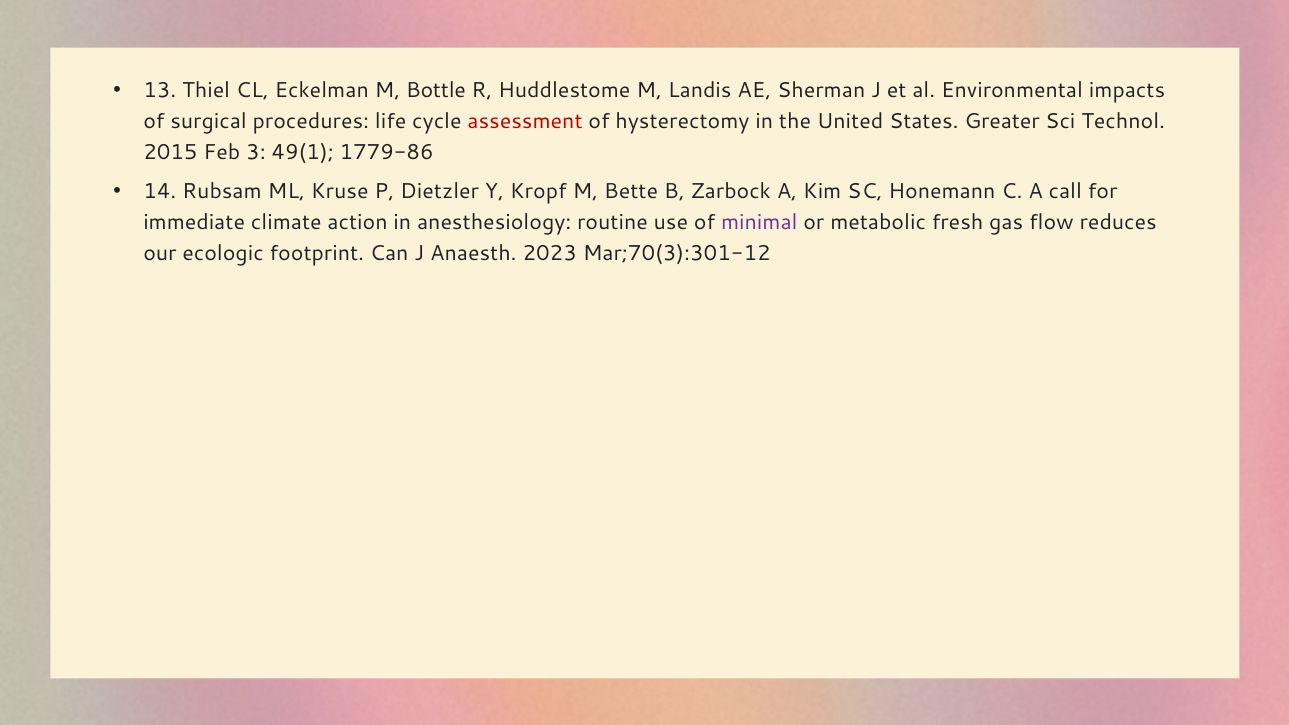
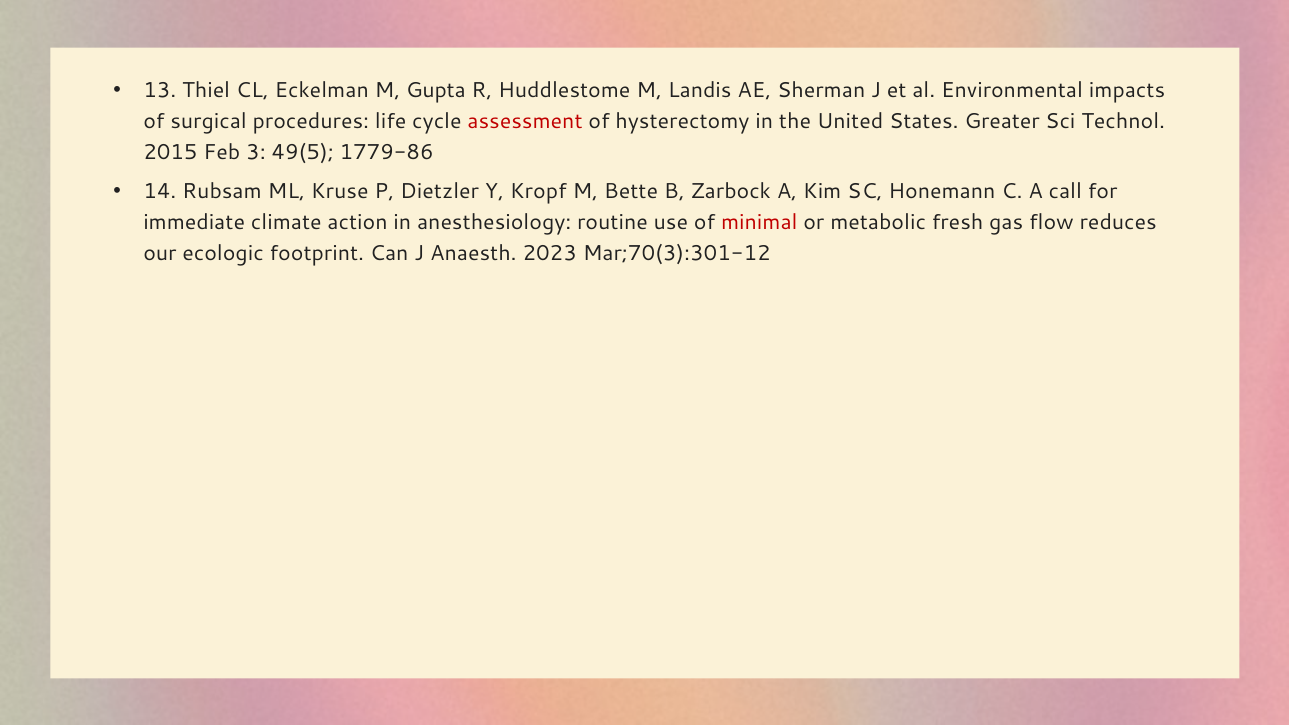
Bottle: Bottle -> Gupta (436, 91)
49(1: 49(1 -> 49(5 (303, 153)
minimal colour: purple -> red (759, 223)
